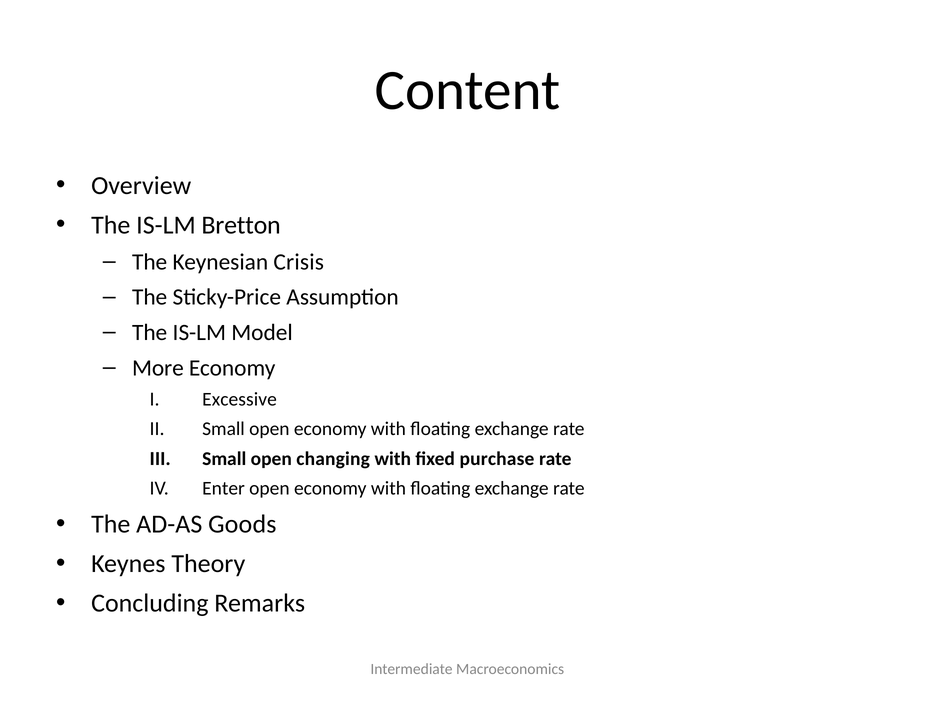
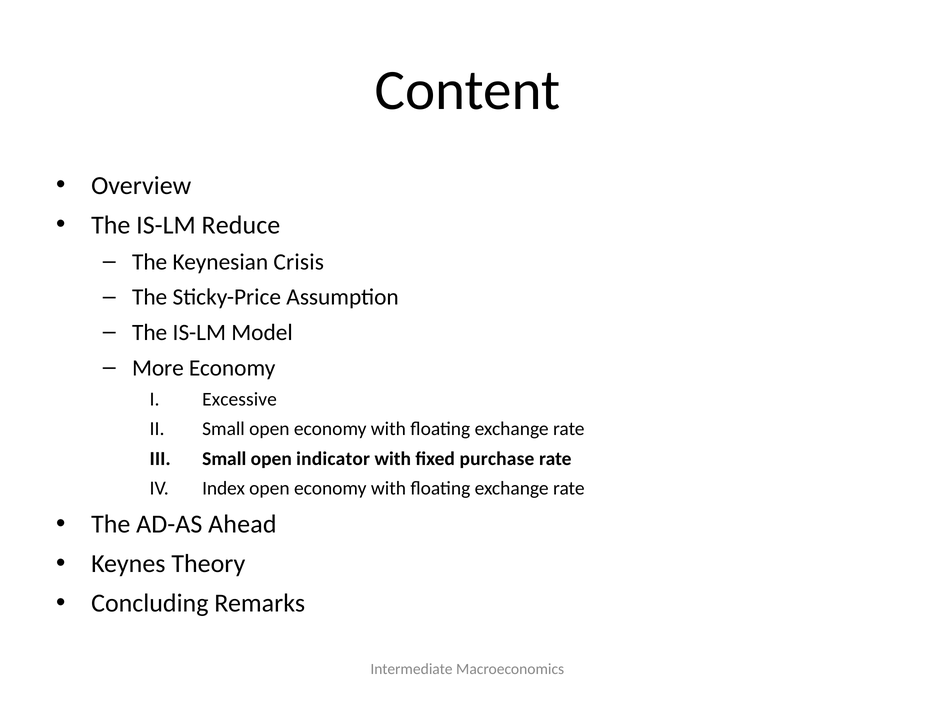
Bretton: Bretton -> Reduce (241, 225)
changing: changing -> indicator (333, 459)
Enter: Enter -> Index (224, 488)
Goods: Goods -> Ahead (242, 524)
